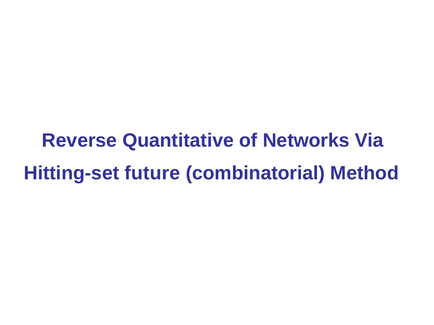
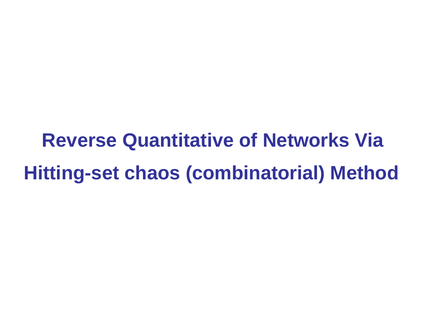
future: future -> chaos (152, 173)
